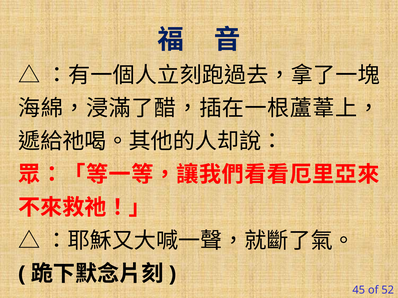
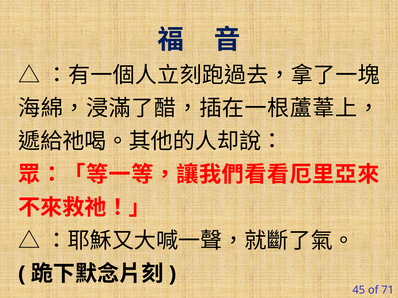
52: 52 -> 71 (388, 290)
